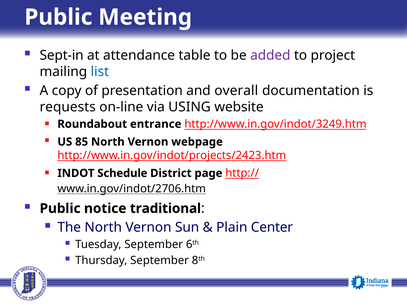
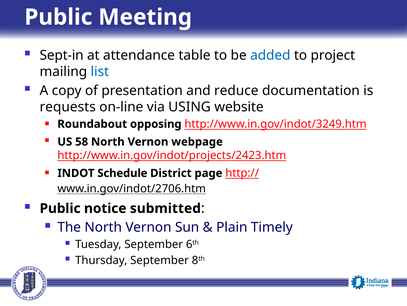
added colour: purple -> blue (270, 55)
overall: overall -> reduce (236, 90)
entrance: entrance -> opposing (156, 124)
85: 85 -> 58 (82, 141)
traditional: traditional -> submitted (165, 208)
Center: Center -> Timely (272, 227)
